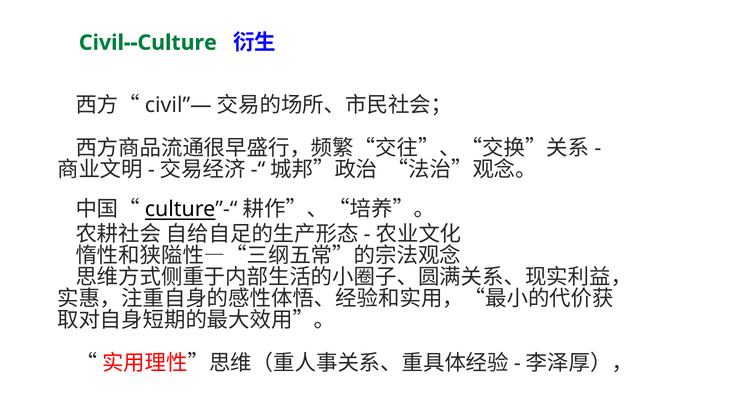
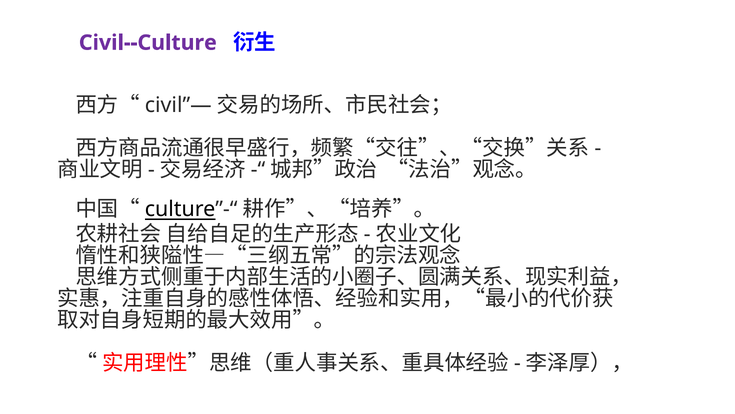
Civil--Culture colour: green -> purple (148, 43)
